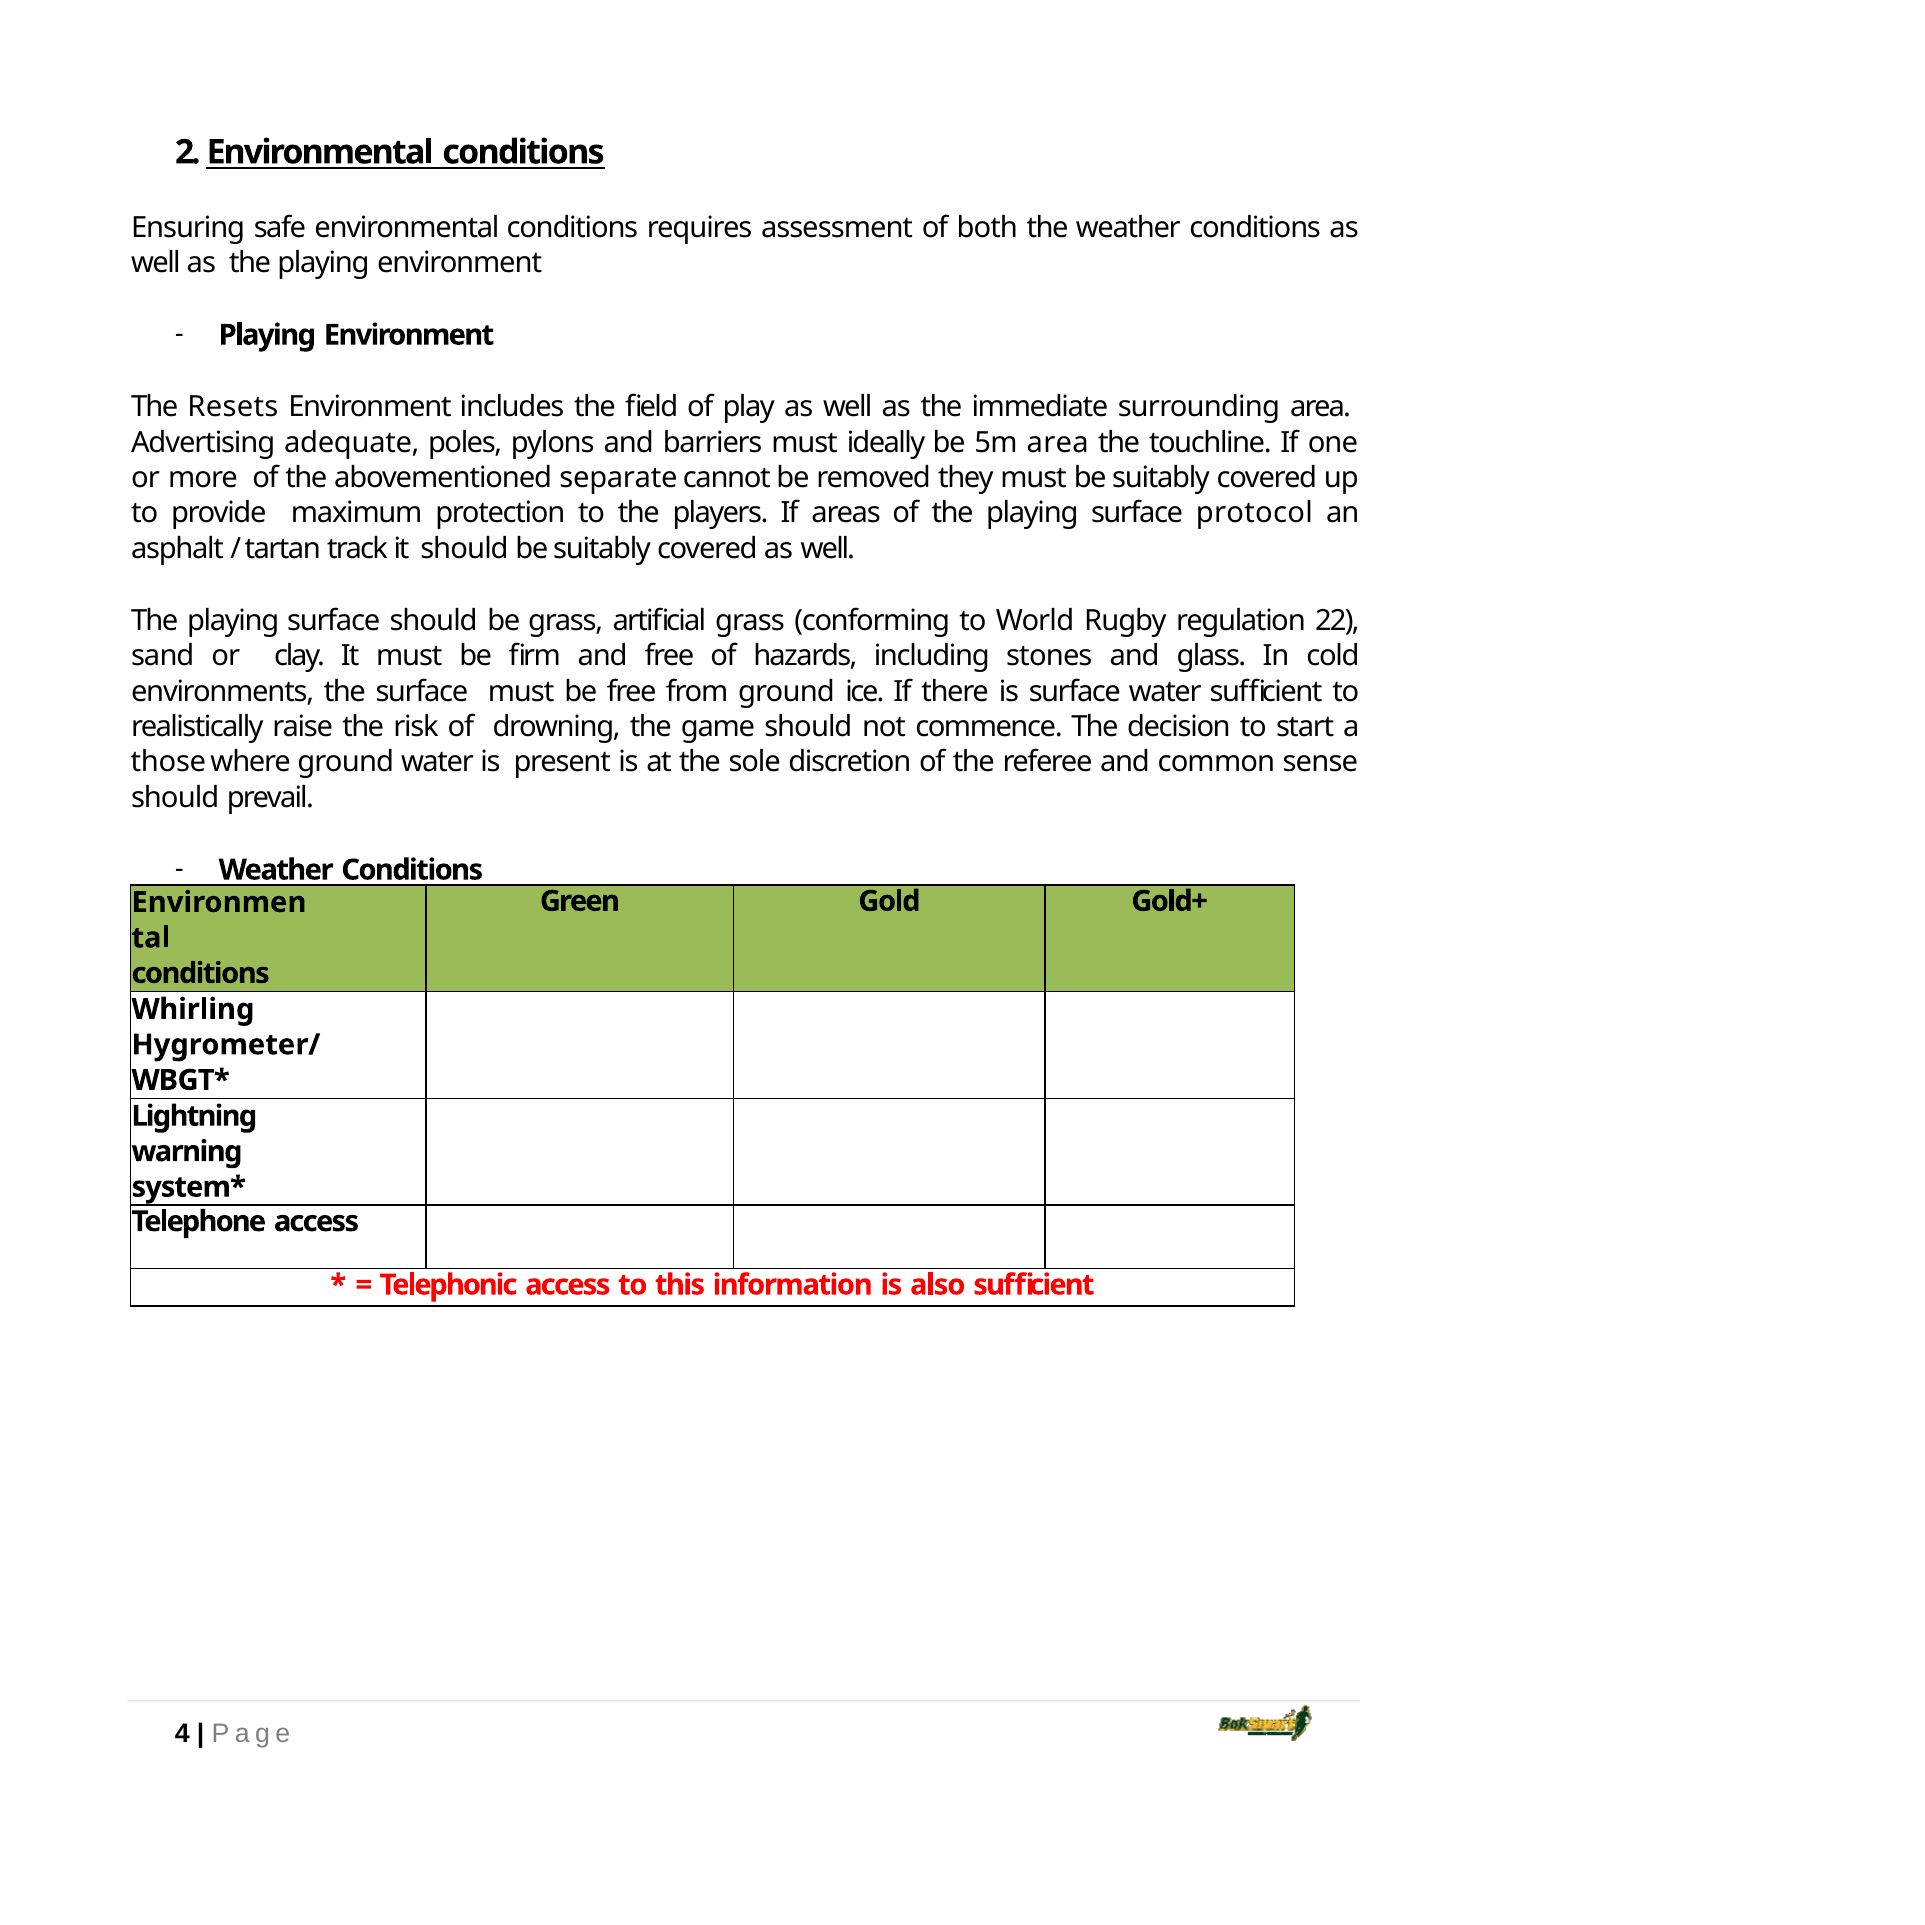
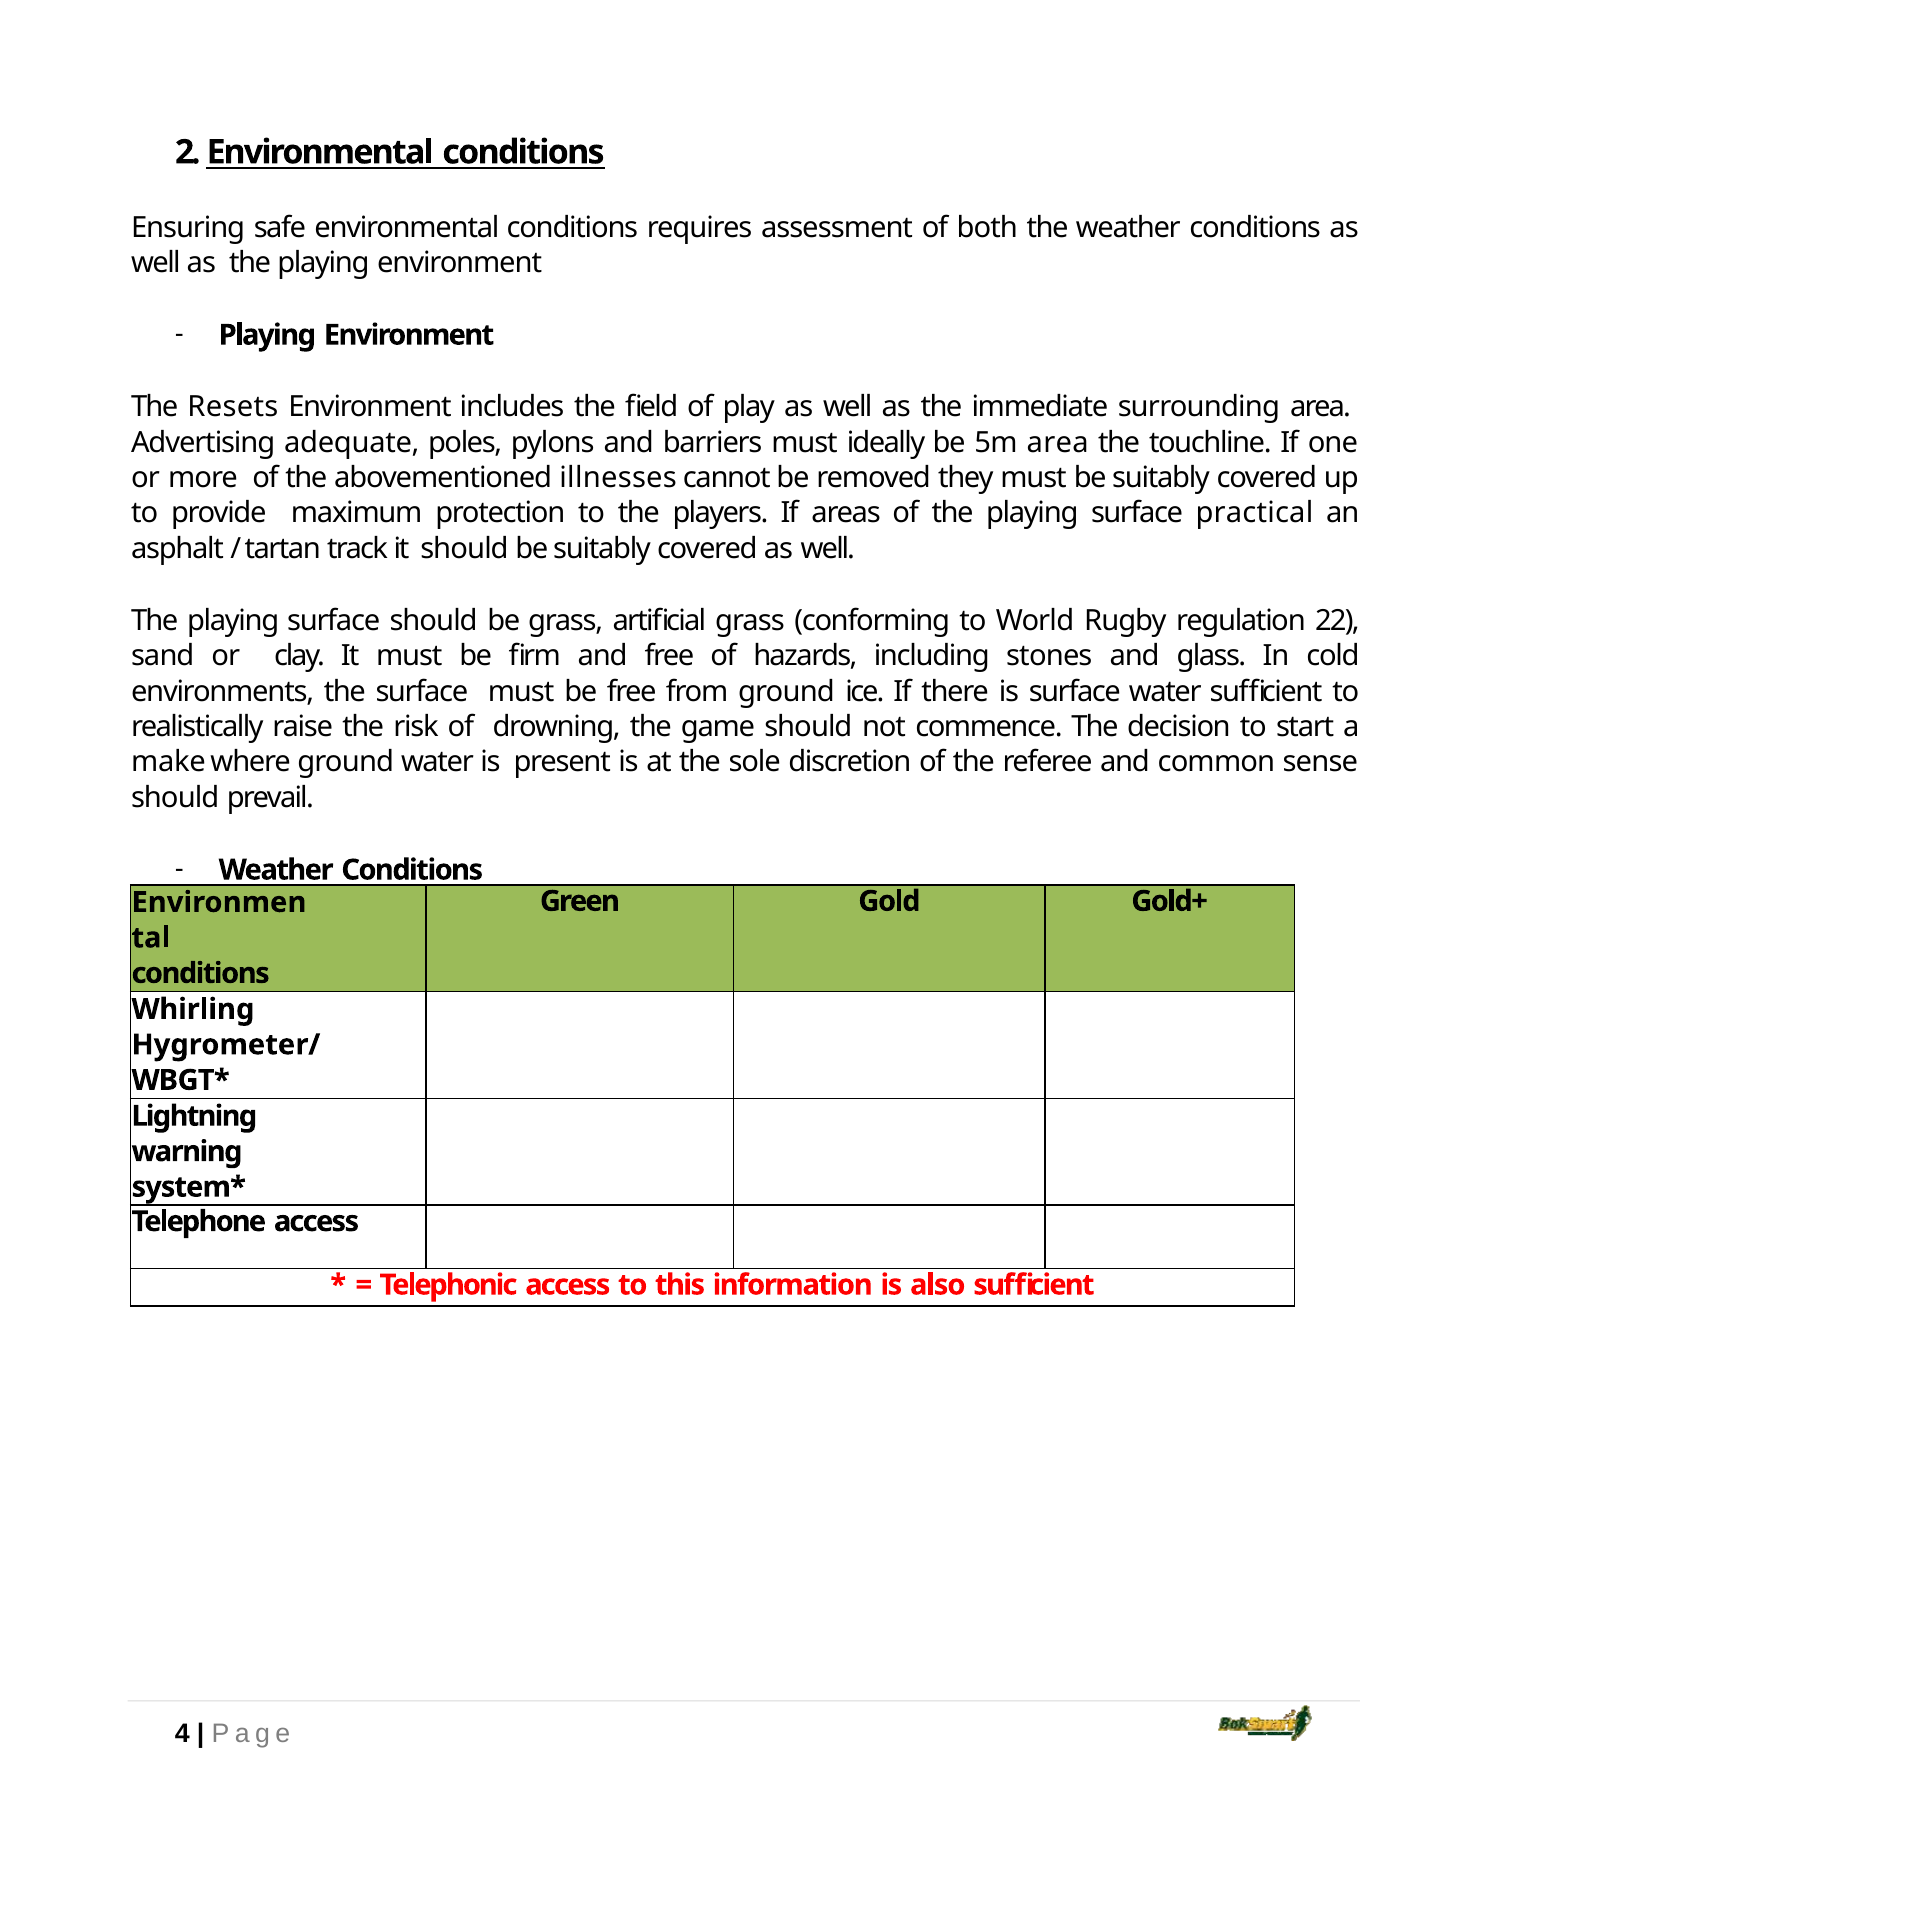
separate: separate -> illnesses (618, 478)
protocol: protocol -> practical (1254, 513)
those: those -> make (168, 762)
